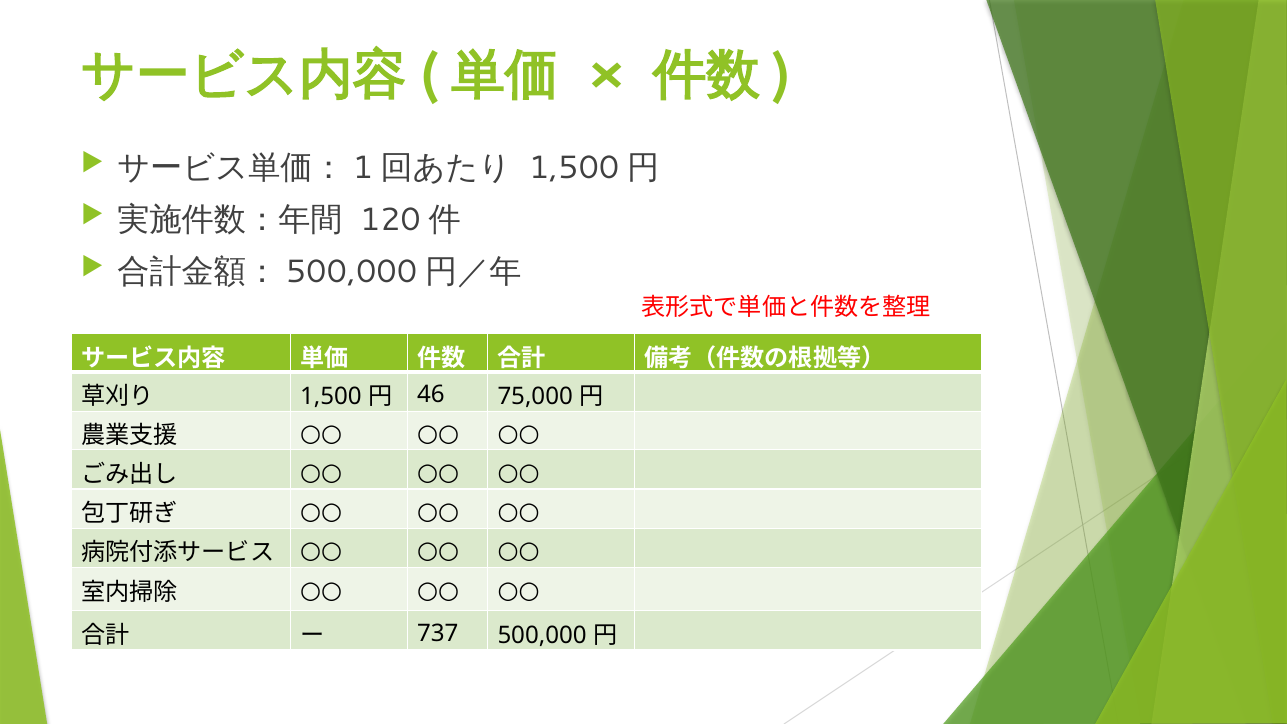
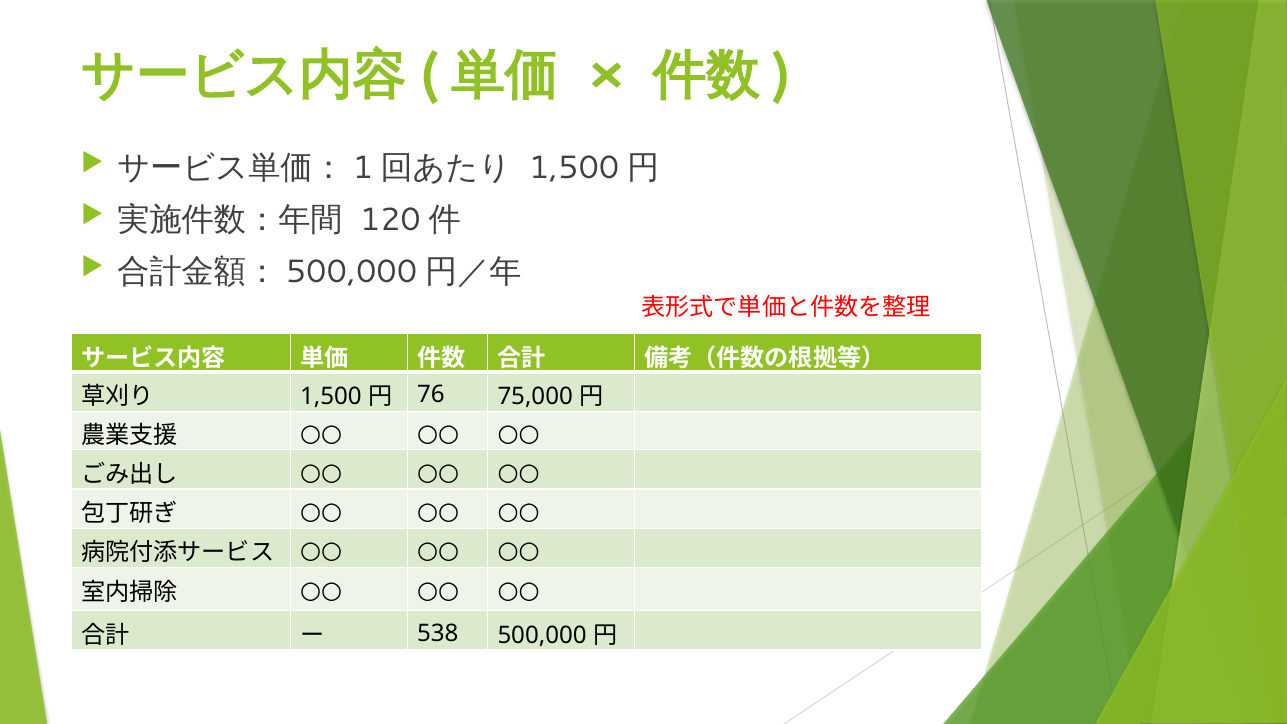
46: 46 -> 76 (431, 395)
737: 737 -> 538 (438, 633)
